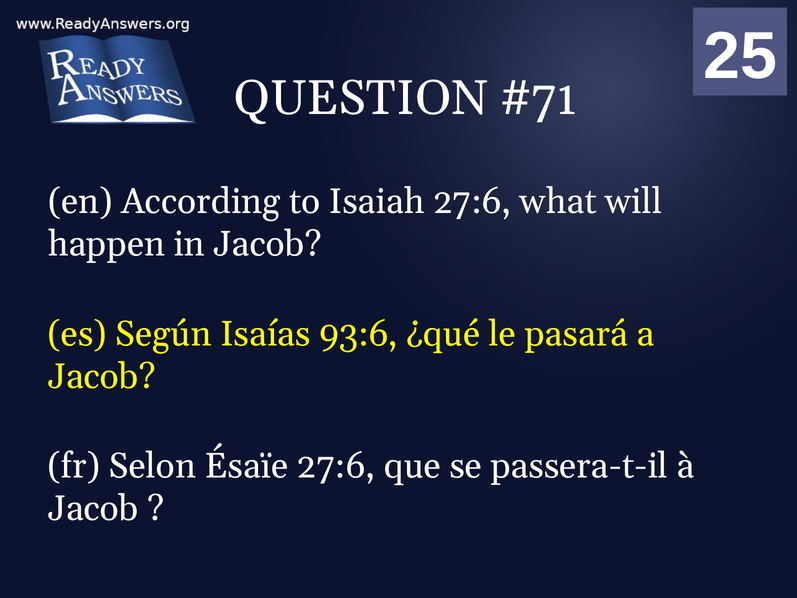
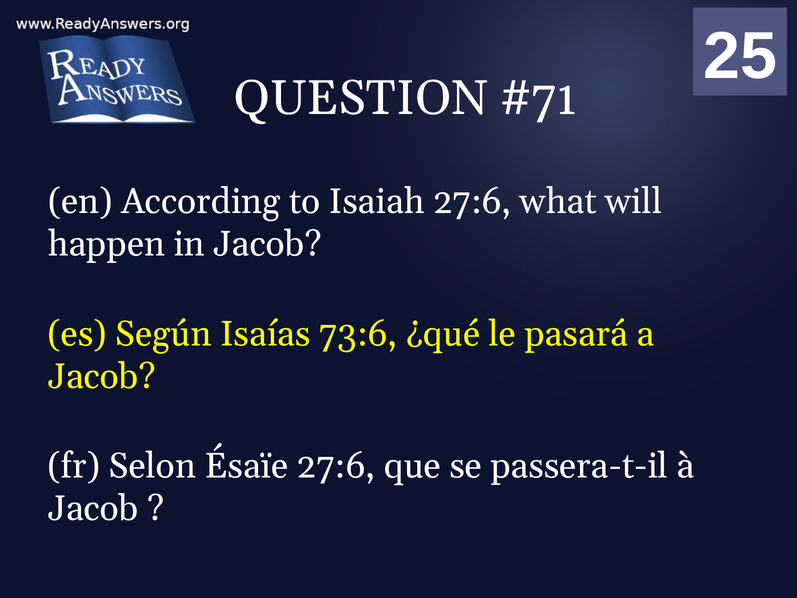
93:6: 93:6 -> 73:6 (358, 334)
